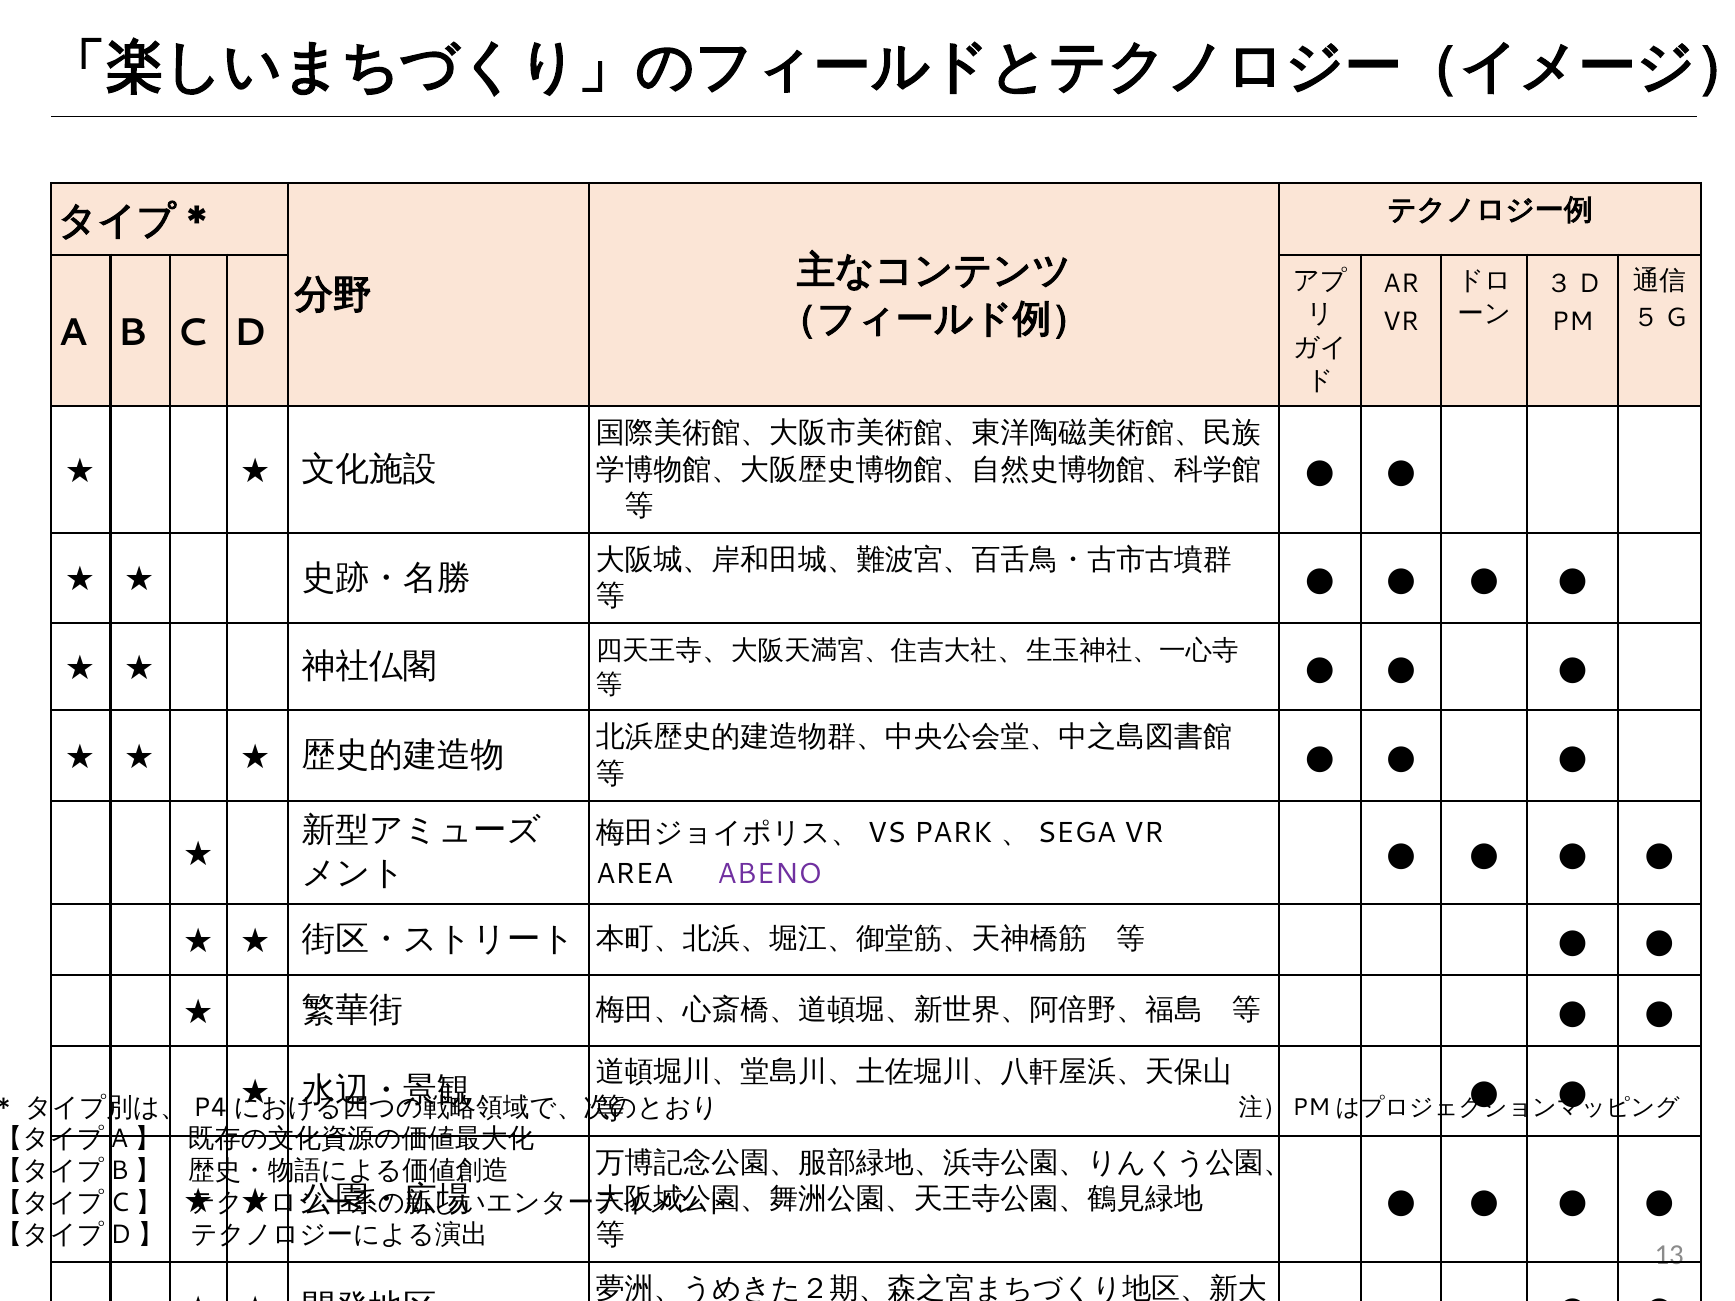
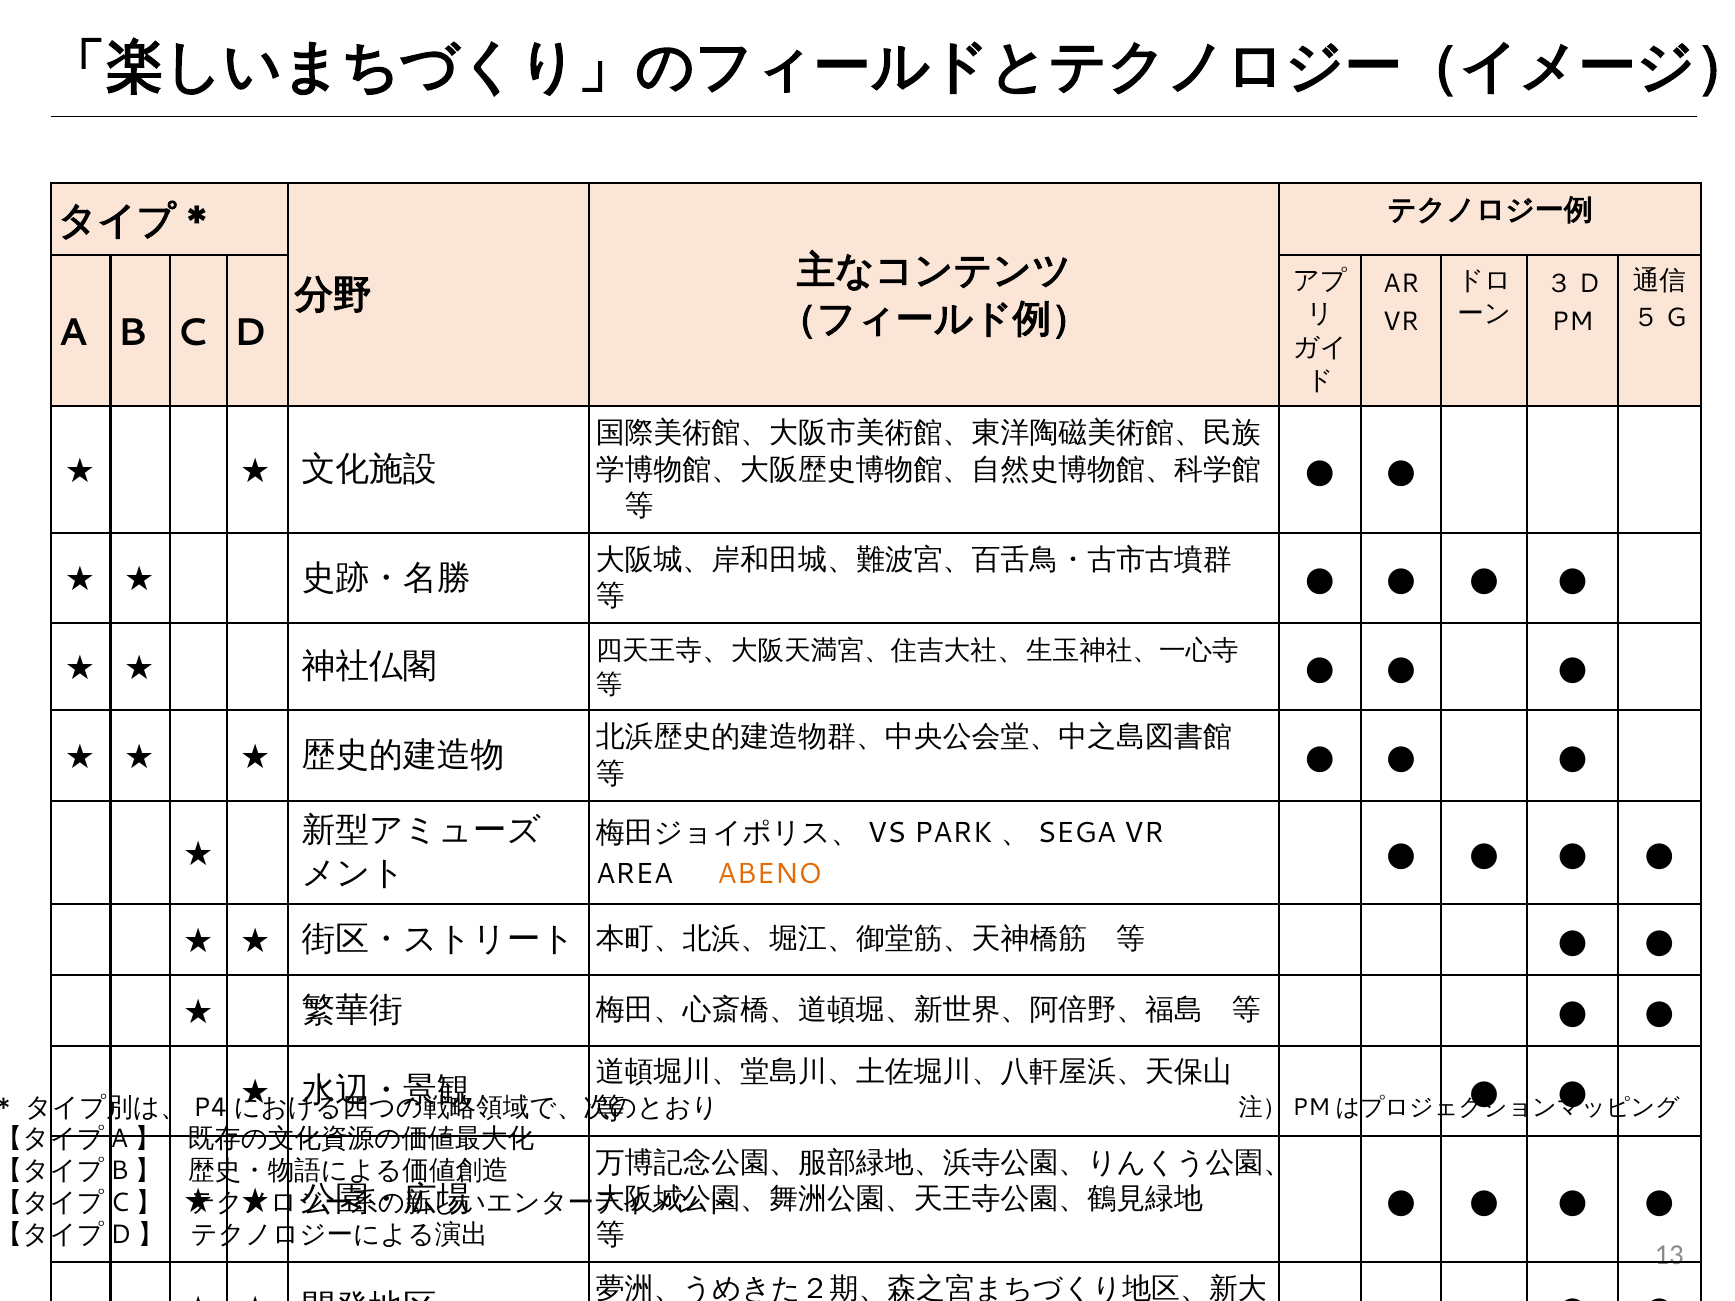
ABENO colour: purple -> orange (770, 874)
